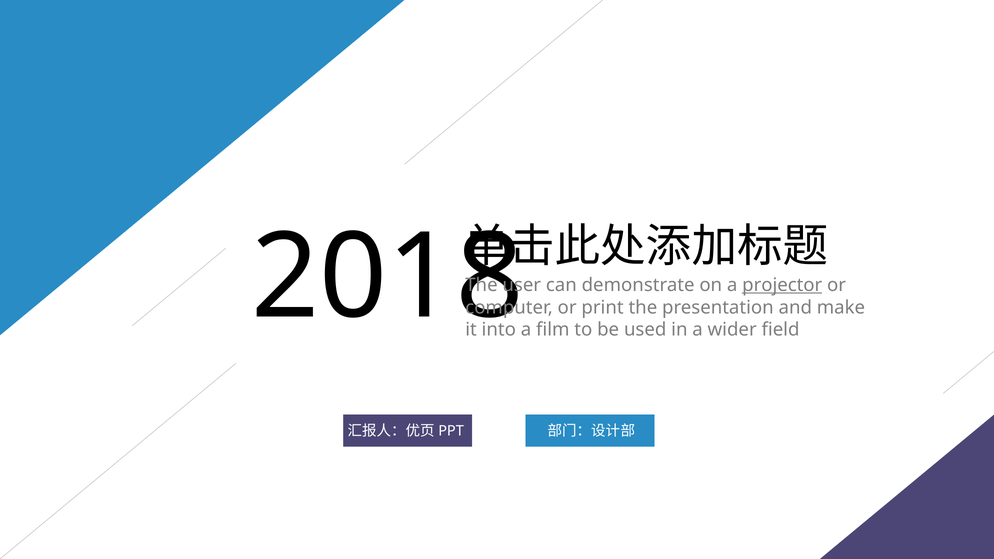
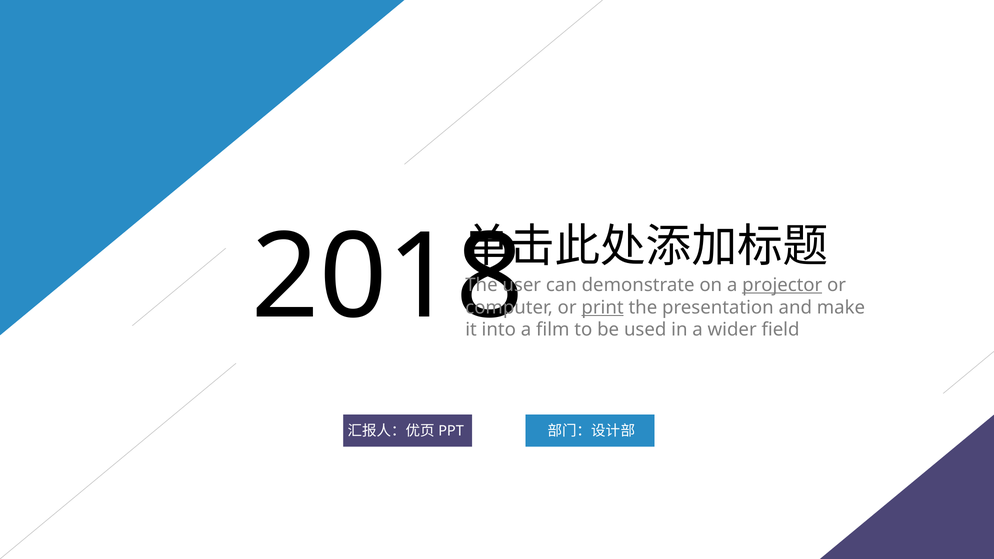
print underline: none -> present (603, 307)
